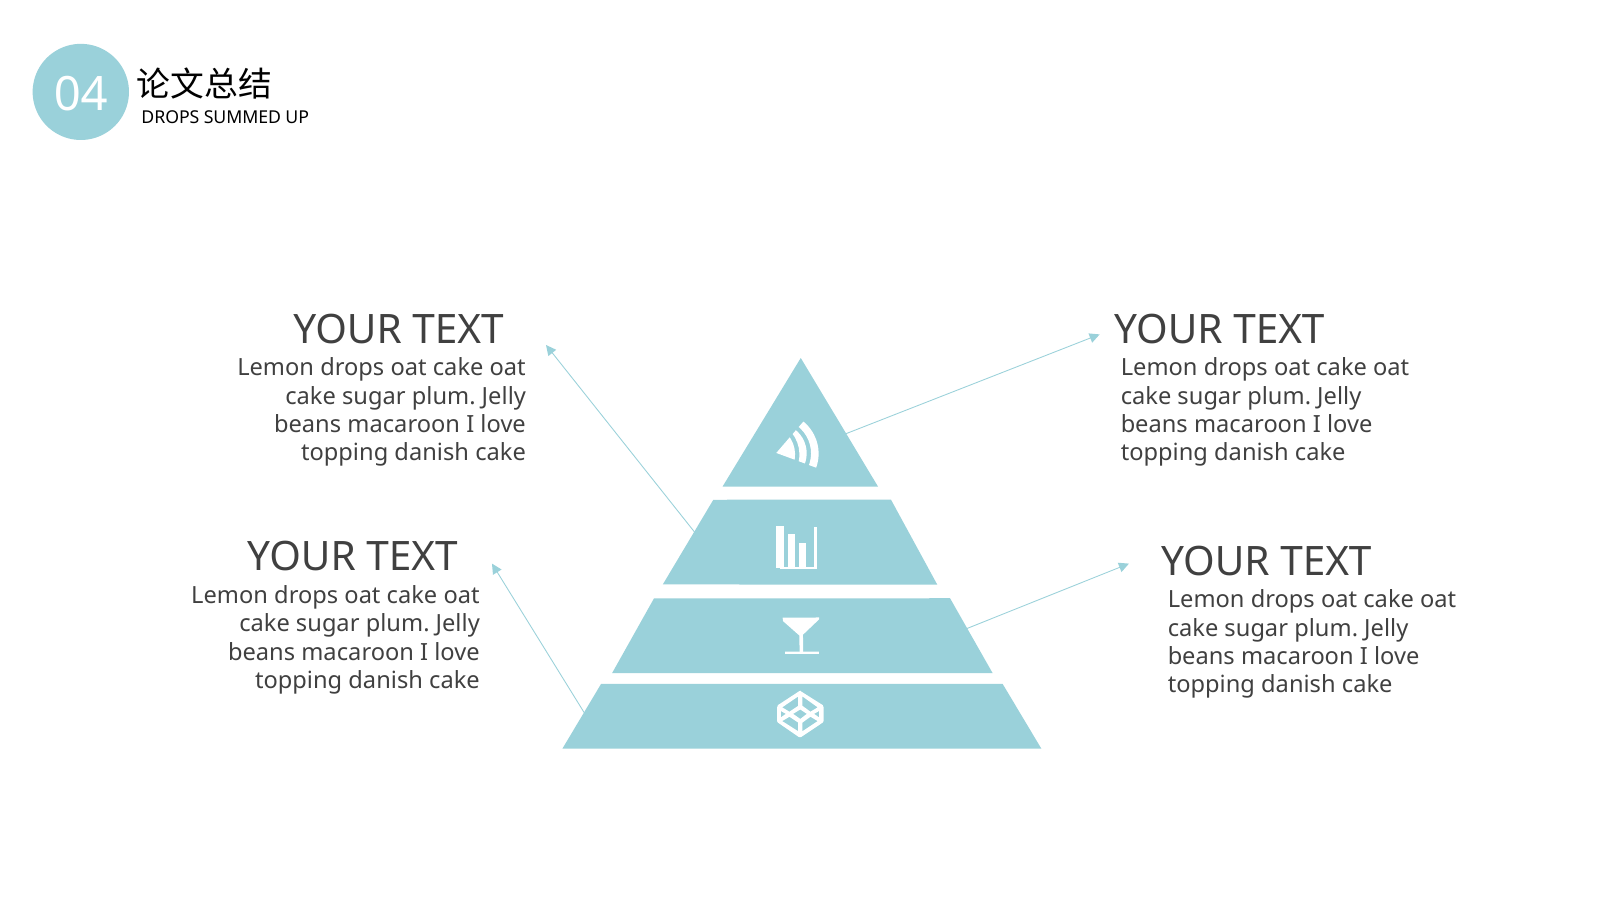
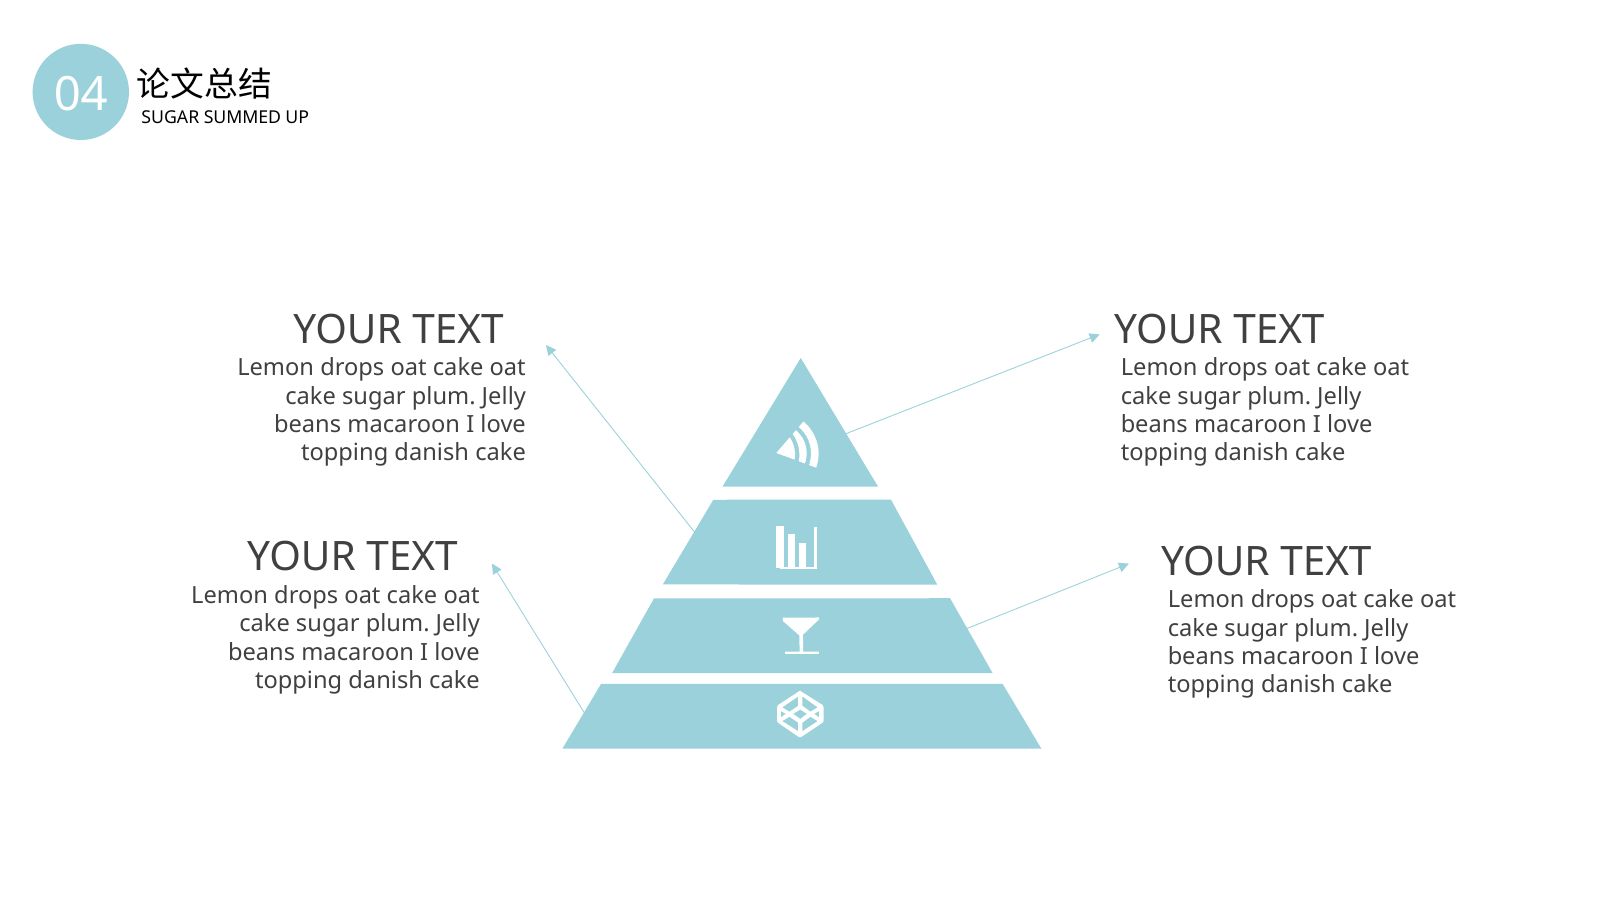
DROPS: DROPS -> SUGAR (170, 118)
